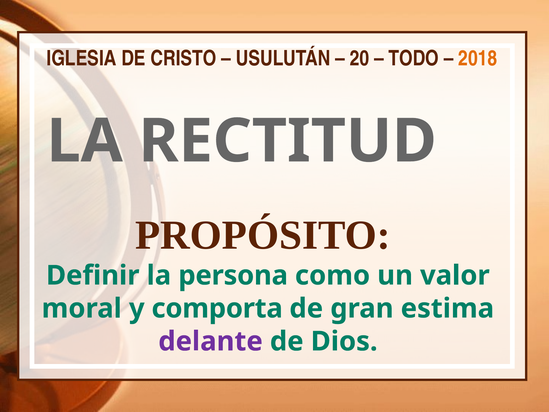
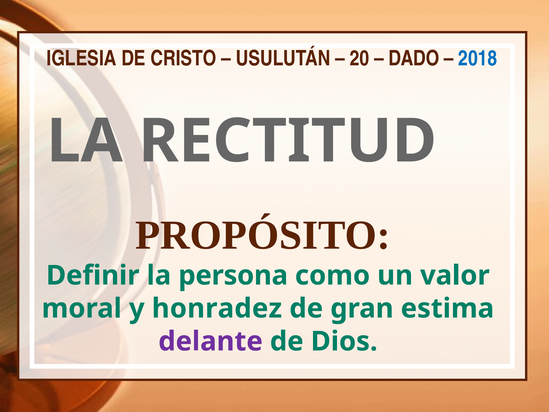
TODO: TODO -> DADO (414, 58)
2018 colour: orange -> blue (478, 58)
comporta: comporta -> honradez (217, 308)
